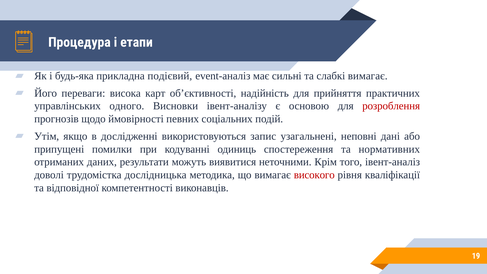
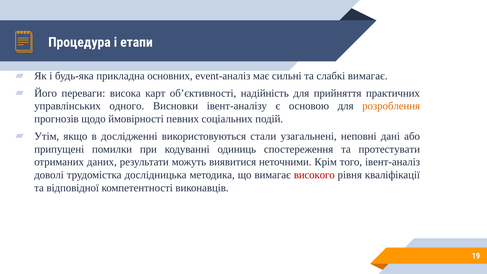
подієвий: подієвий -> основних (170, 76)
розроблення colour: red -> orange (391, 106)
запис: запис -> стали (263, 136)
нормативних: нормативних -> протестувати (389, 149)
